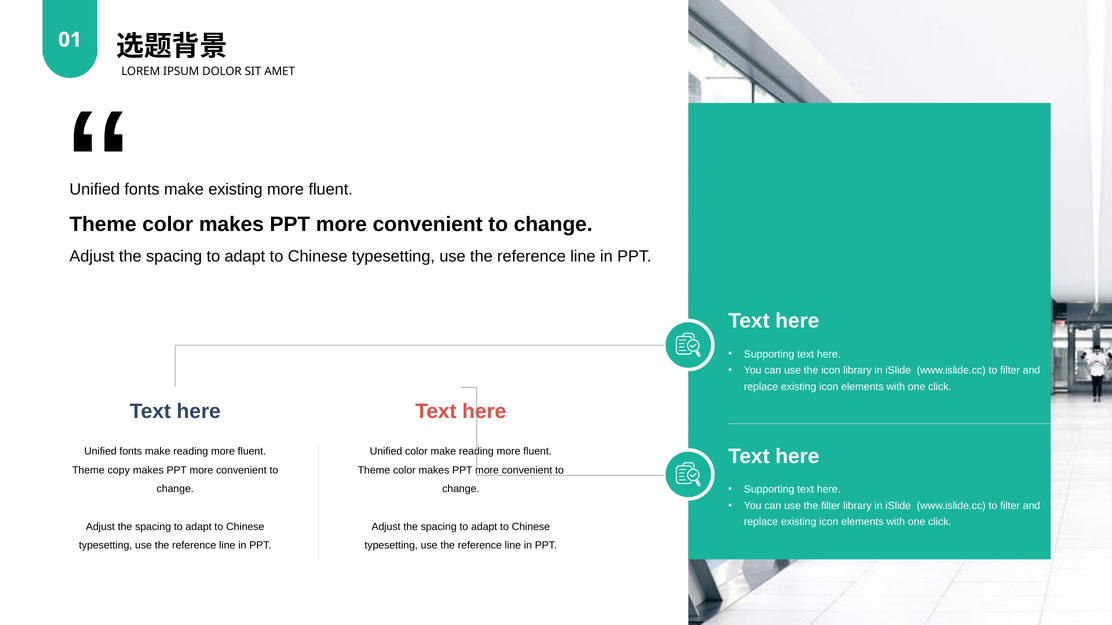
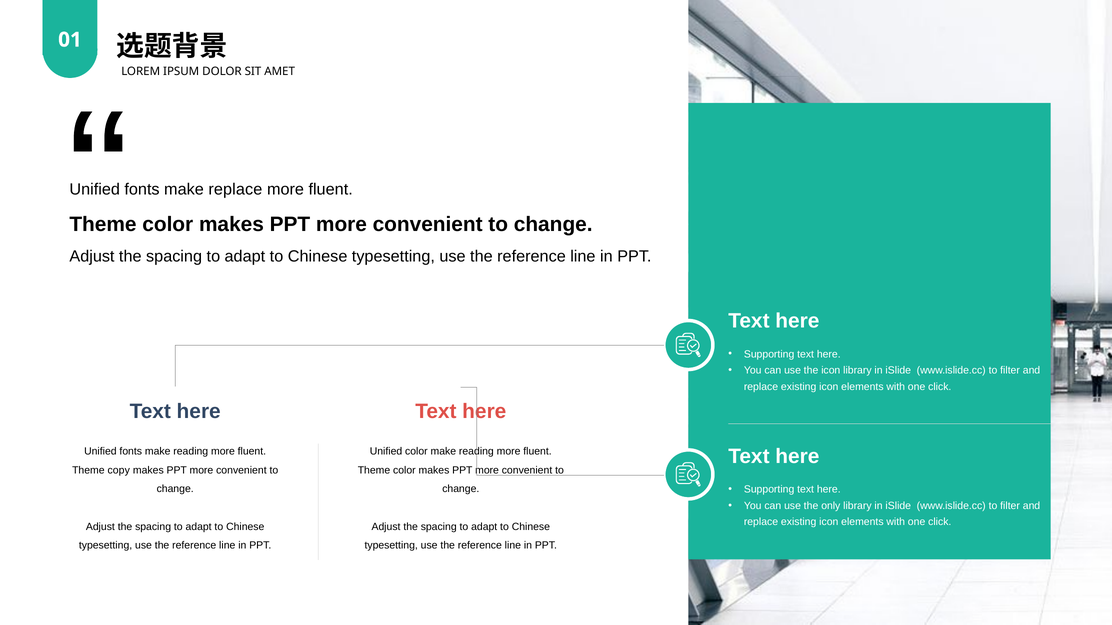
make existing: existing -> replace (235, 190)
the filter: filter -> only (831, 506)
